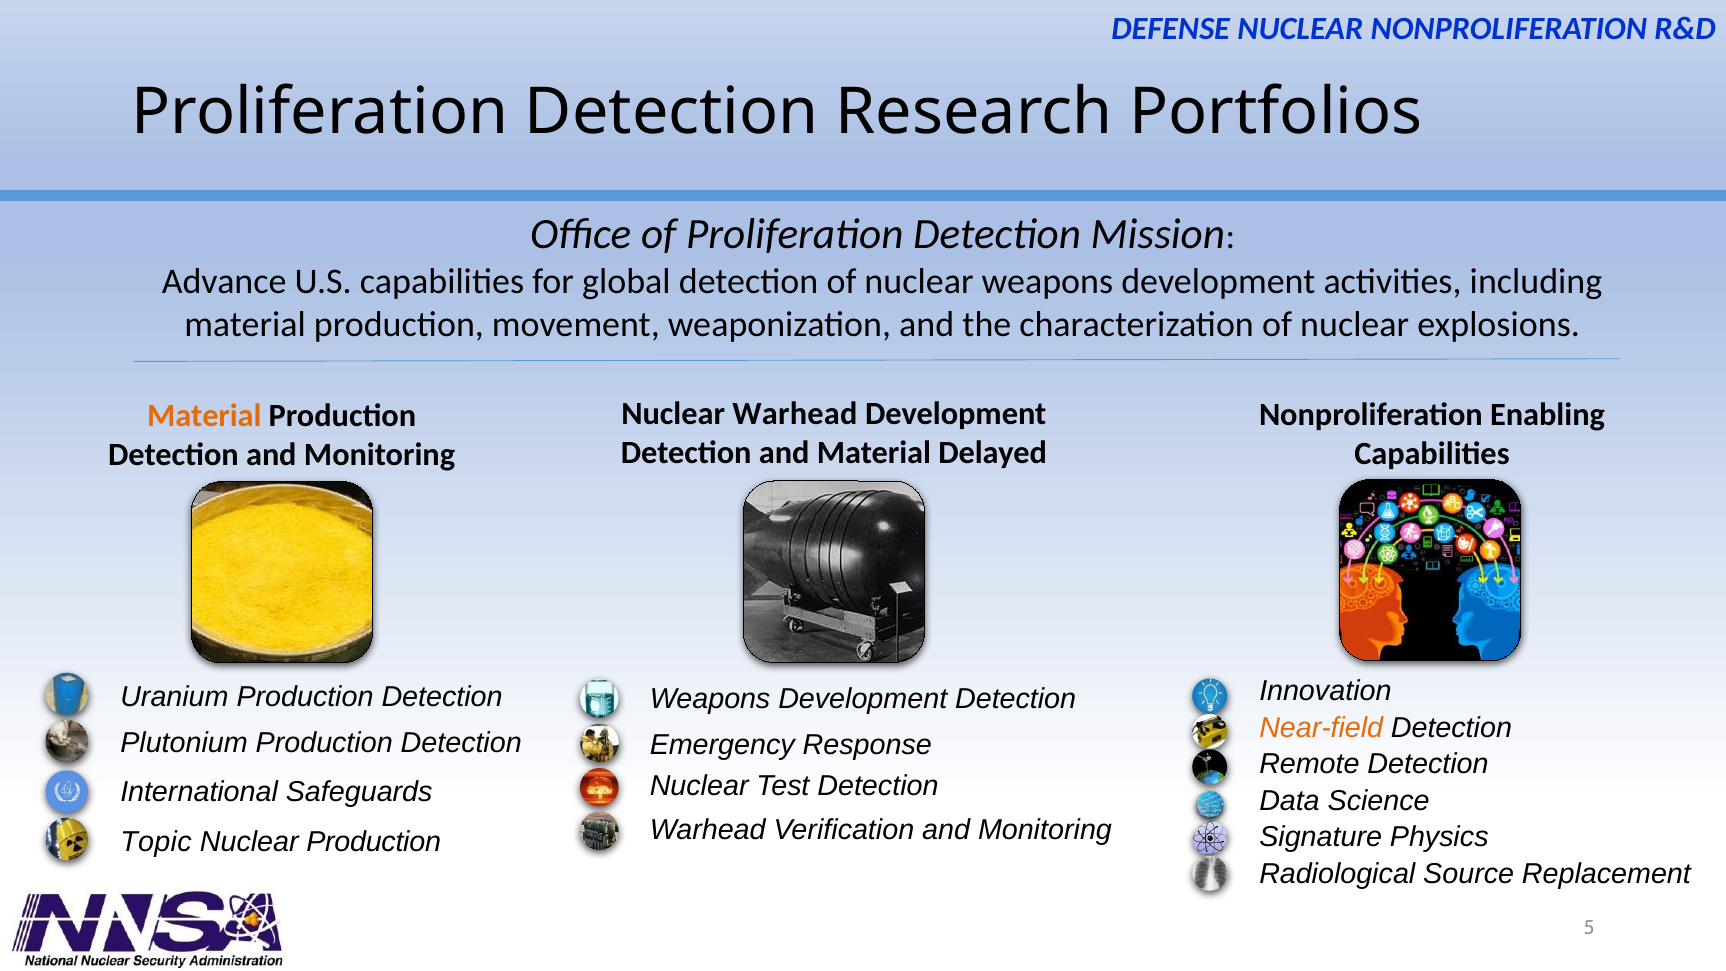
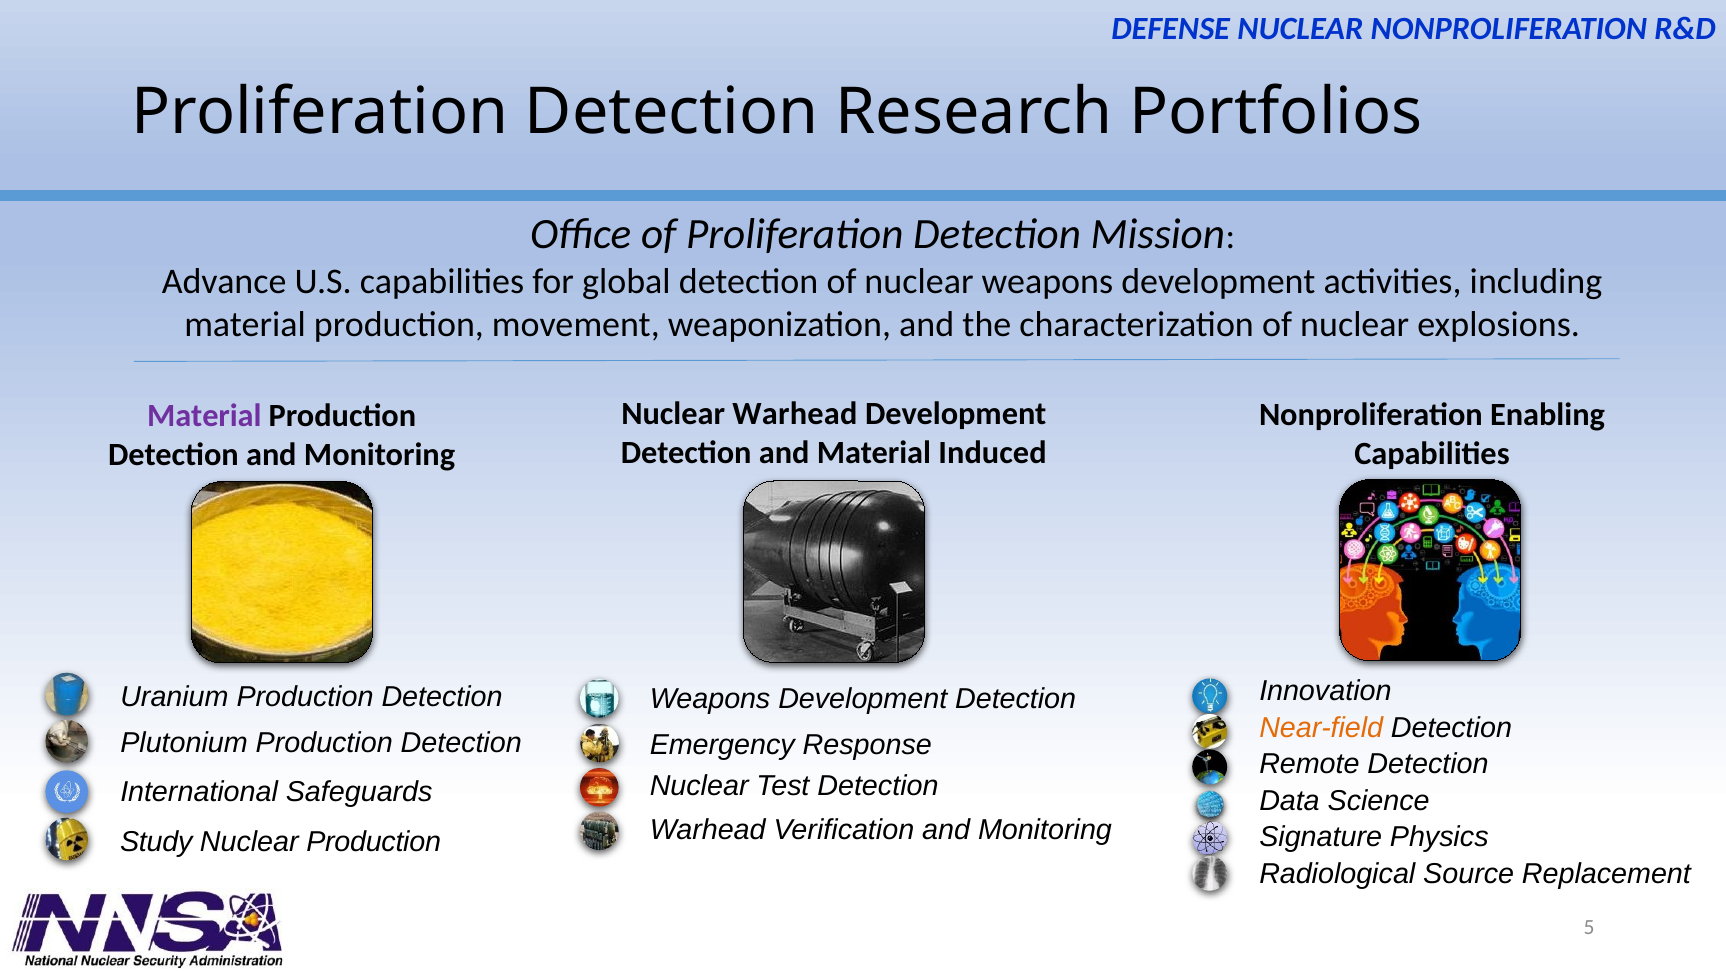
Material colour: orange -> purple (204, 416)
Delayed: Delayed -> Induced (993, 453)
Topic: Topic -> Study (156, 842)
